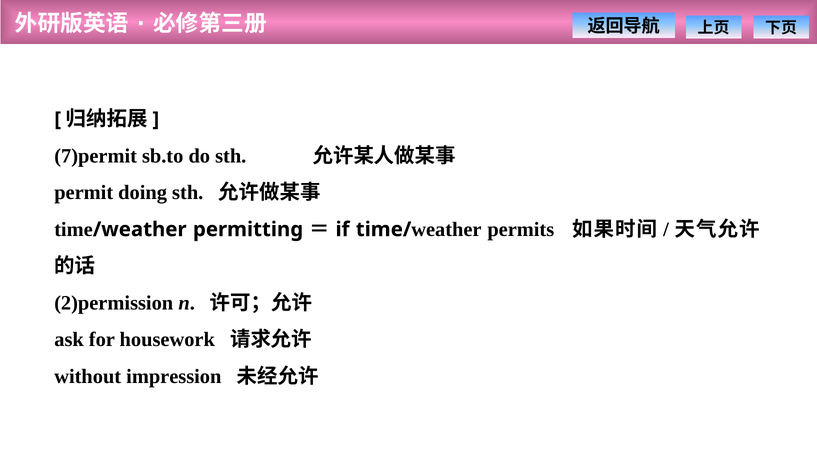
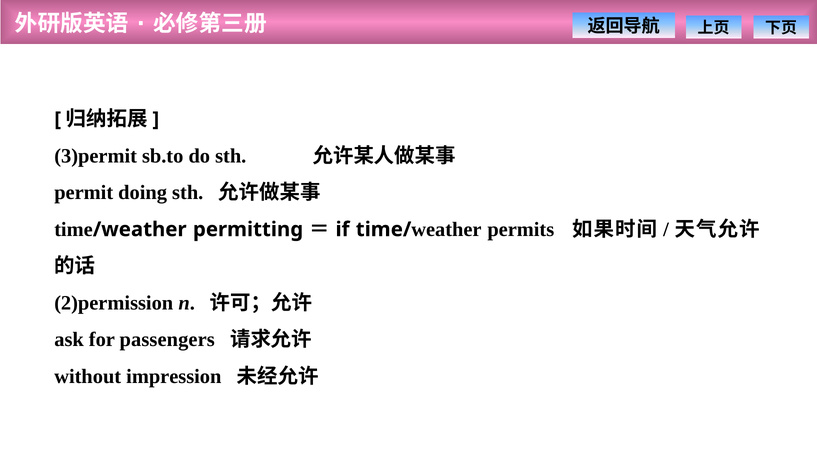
7)permit: 7)permit -> 3)permit (96, 156)
housework: housework -> passengers (167, 340)
